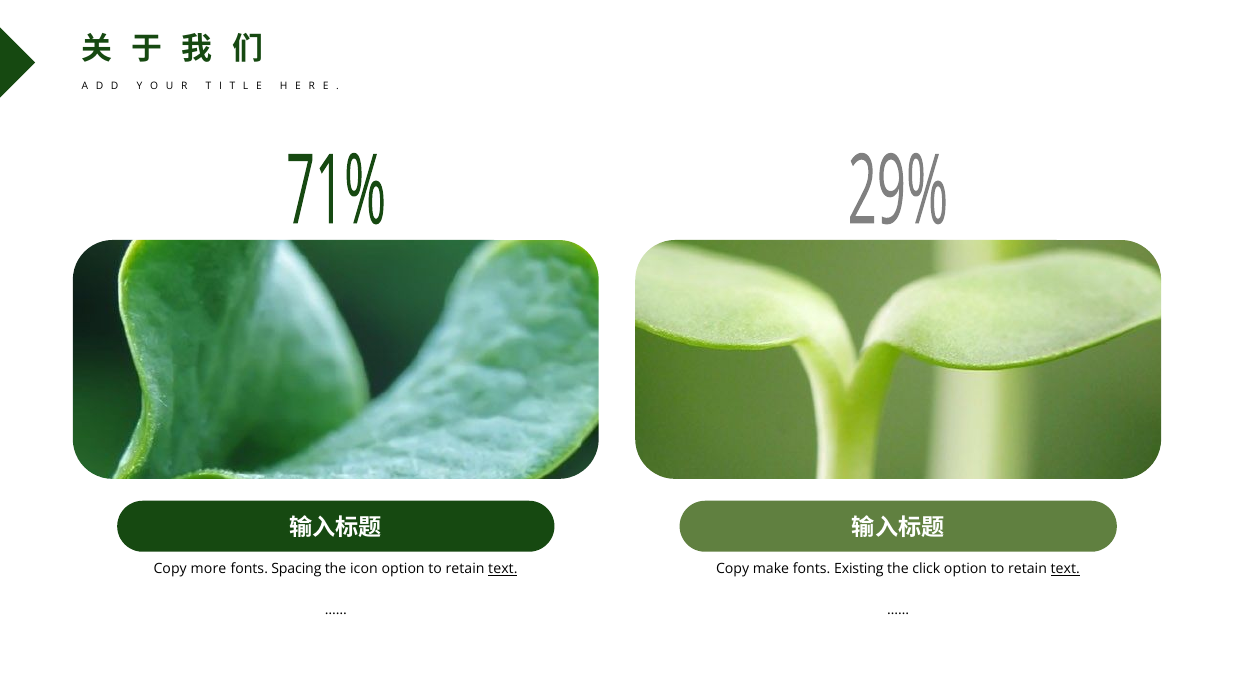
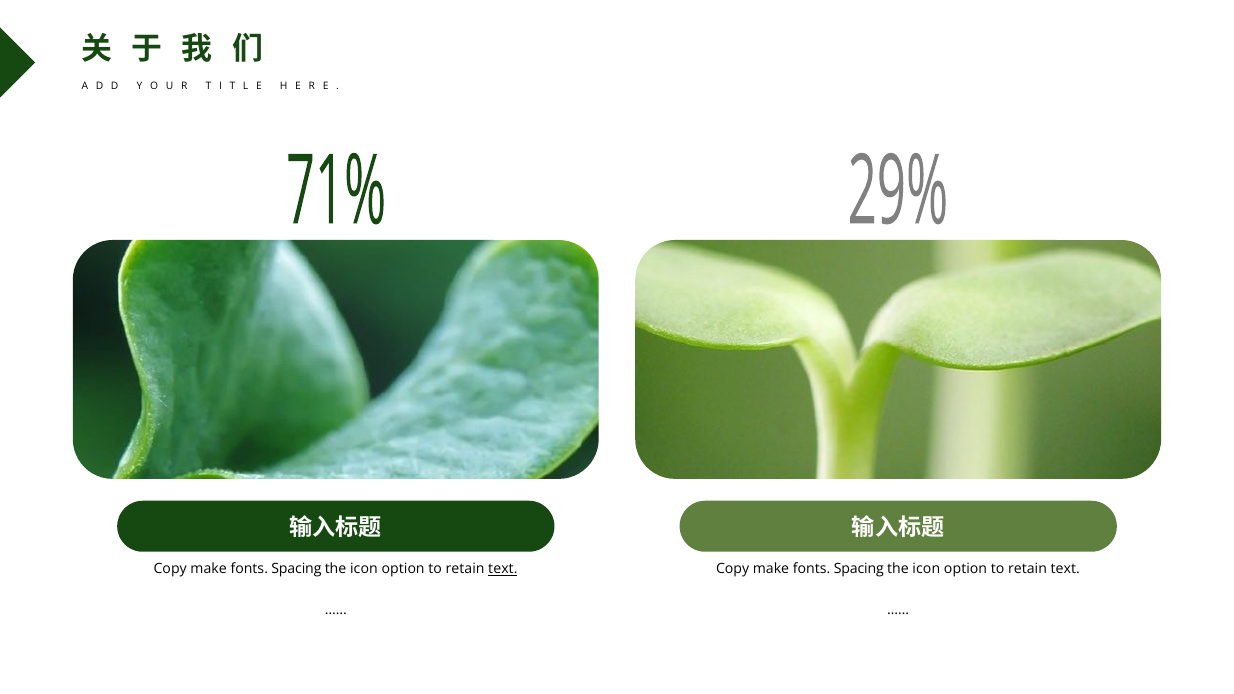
more: more -> make (209, 569)
Existing: Existing -> Spacing (859, 569)
click: click -> icon (926, 569)
text underline: present -> none (1065, 569)
